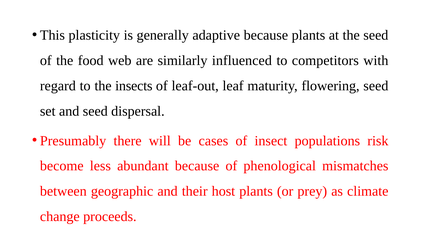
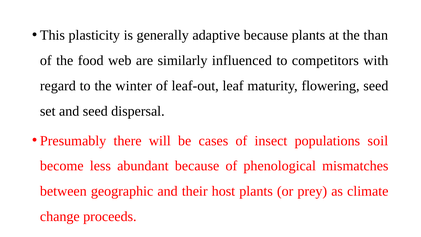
the seed: seed -> than (376, 35)
insects: insects -> winter (134, 86)
risk: risk -> soil (378, 141)
